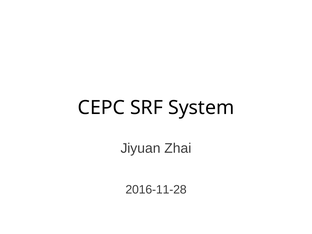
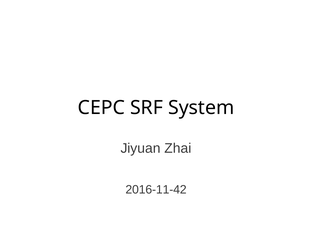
2016-11-28: 2016-11-28 -> 2016-11-42 (156, 190)
